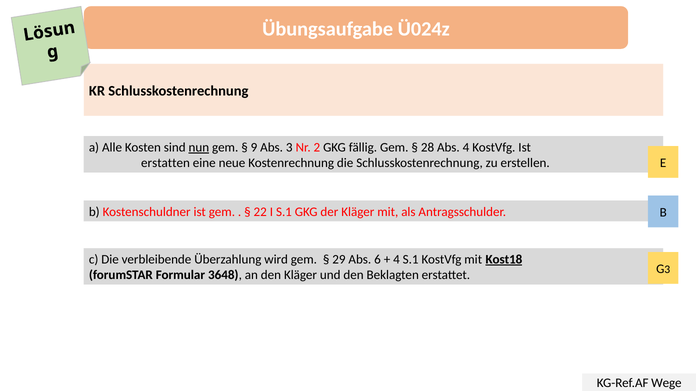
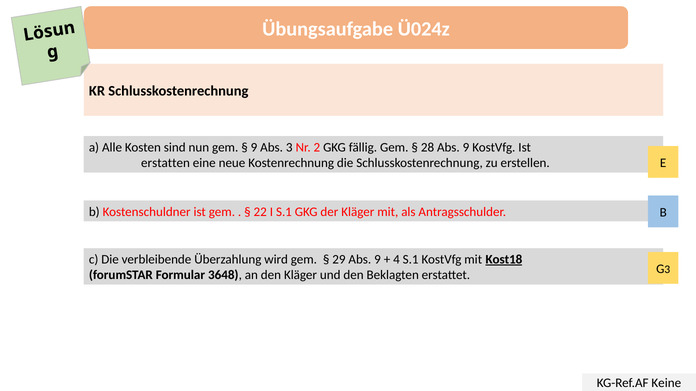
nun underline: present -> none (199, 148)
28 Abs 4: 4 -> 9 (466, 148)
29 Abs 6: 6 -> 9 (378, 260)
Wege: Wege -> Keine (666, 384)
